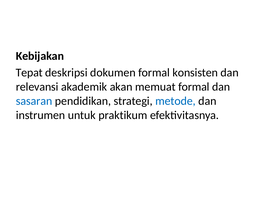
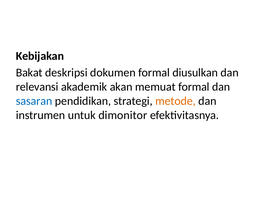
Tepat: Tepat -> Bakat (29, 72)
konsisten: konsisten -> diusulkan (195, 72)
metode colour: blue -> orange (176, 101)
praktikum: praktikum -> dimonitor (123, 115)
